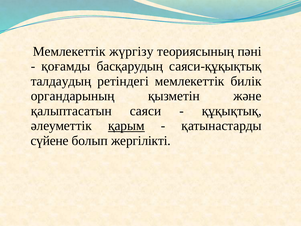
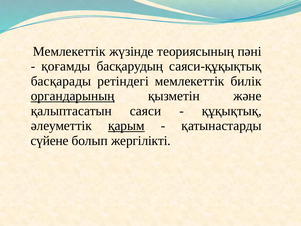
жүргізу: жүргізу -> жүзінде (131, 51)
талдаудың: талдаудың -> басқарады (61, 81)
органдарының underline: none -> present (73, 96)
